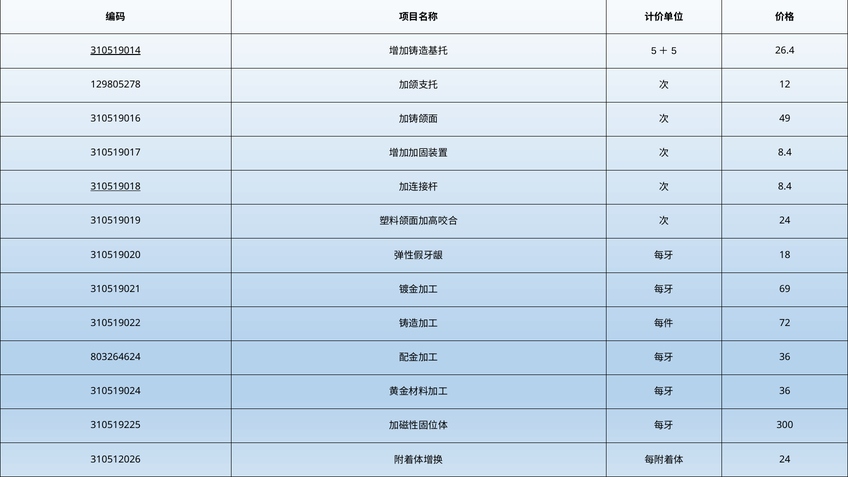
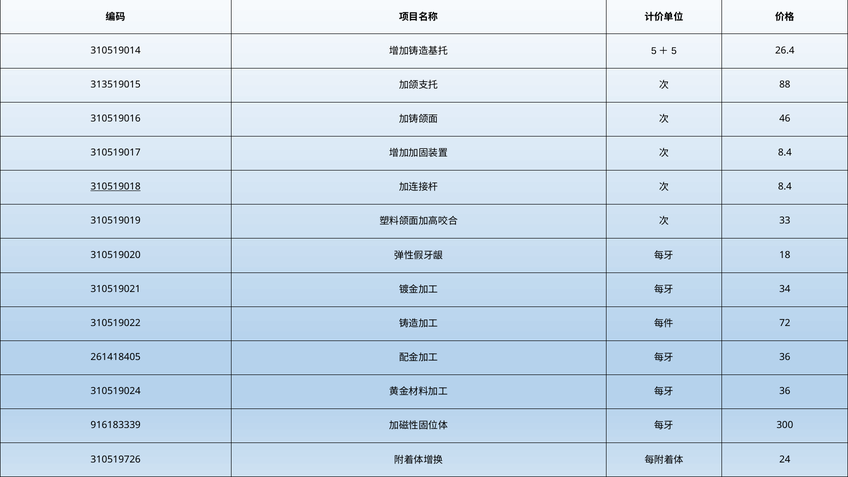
310519014 underline: present -> none (116, 50)
12: 12 -> 88 (785, 84)
129805278: 129805278 -> 313519015 (116, 84)
49: 49 -> 46 (785, 119)
24: 24 -> 33 (785, 221)
69: 69 -> 34 (785, 289)
803264624: 803264624 -> 261418405 (116, 357)
310519225: 310519225 -> 916183339 (116, 425)
310512026: 310512026 -> 310519726 (116, 459)
